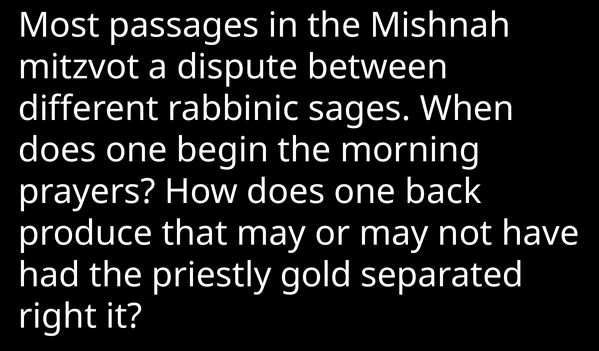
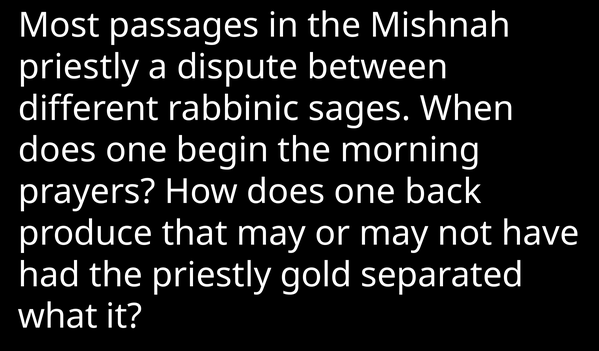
mitzvot: mitzvot -> priestly (79, 67)
right: right -> what (58, 316)
